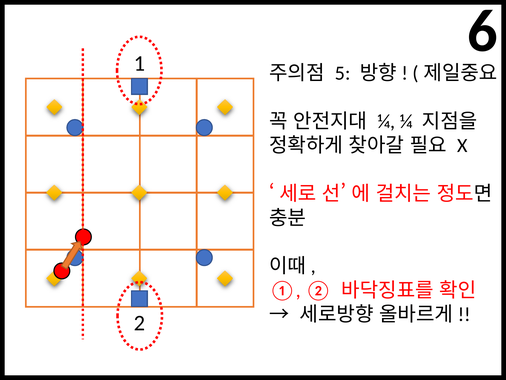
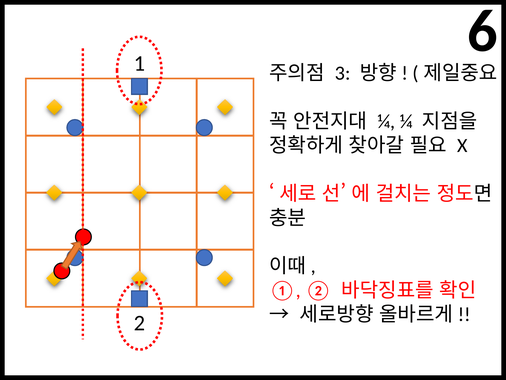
5: 5 -> 3 (343, 73)
